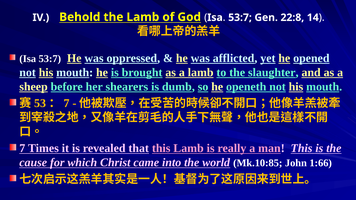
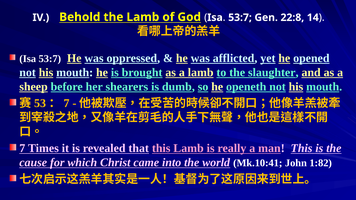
Mk.10:85: Mk.10:85 -> Mk.10:41 (258, 163)
1:66: 1:66 -> 1:82 (321, 163)
